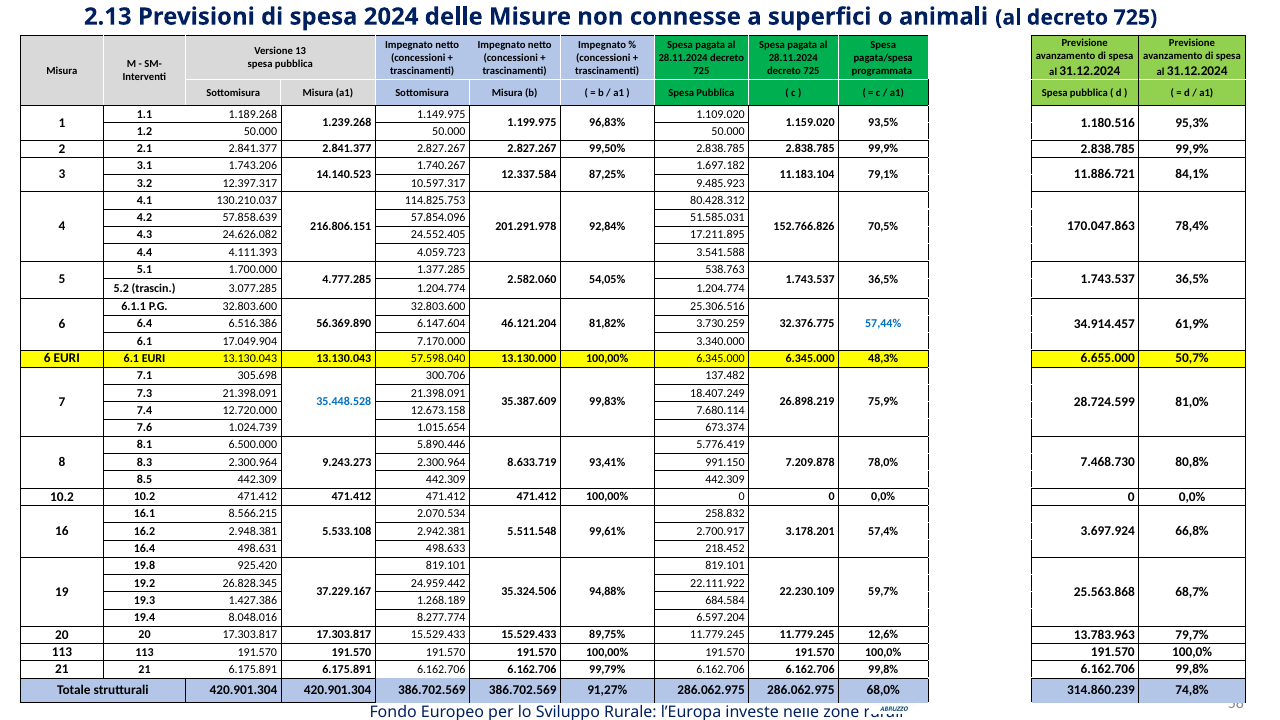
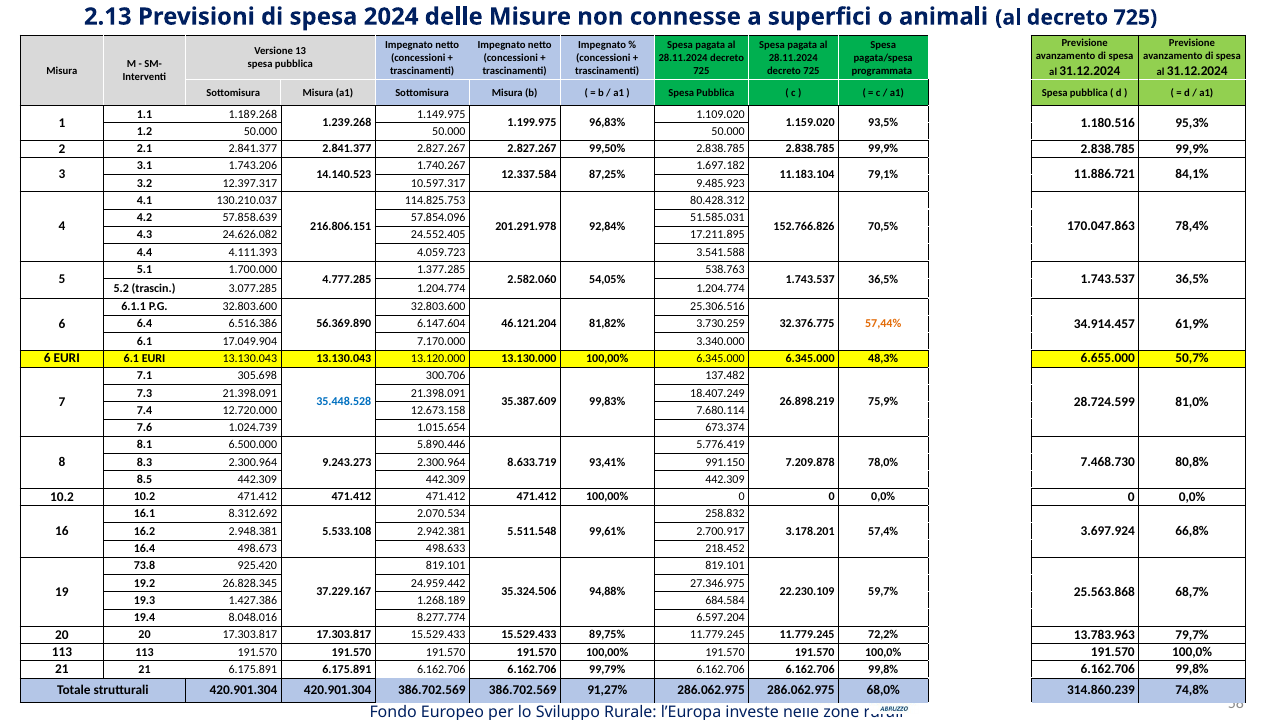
57,44% colour: blue -> orange (883, 324)
57.598.040: 57.598.040 -> 13.120.000 (438, 359)
8.566.215: 8.566.215 -> 8.312.692 (253, 514)
498.631: 498.631 -> 498.673 (257, 549)
19.8: 19.8 -> 73.8 (145, 566)
22.111.922: 22.111.922 -> 27.346.975 (717, 583)
12,6%: 12,6% -> 72,2% (883, 635)
